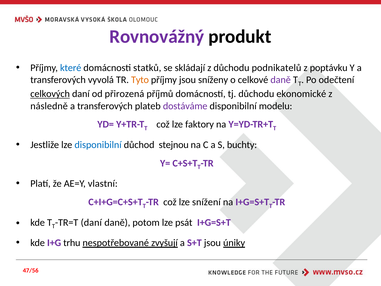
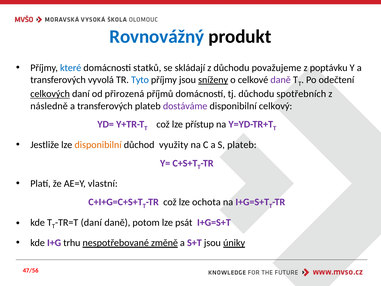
Rovnovážný colour: purple -> blue (157, 37)
podnikatelů: podnikatelů -> považujeme (277, 68)
Tyto colour: orange -> blue (140, 80)
sníženy underline: none -> present (213, 80)
ekonomické: ekonomické -> spotřebních (301, 94)
modelu: modelu -> celkový (276, 106)
faktory: faktory -> přístup (200, 124)
disponibilní colour: blue -> orange (98, 145)
stejnou: stejnou -> využity (174, 145)
S buchty: buchty -> plateb (242, 145)
snížení: snížení -> ochota (206, 202)
zvyšují: zvyšují -> změně (164, 243)
